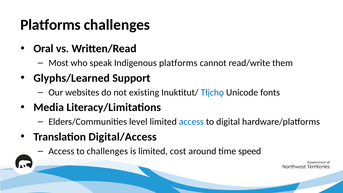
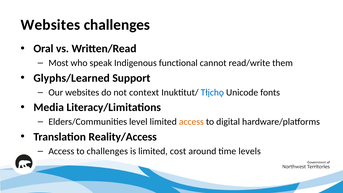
Platforms: Platforms -> Websites (50, 25)
Indigenous platforms: platforms -> functional (178, 63)
existing: existing -> context (144, 92)
access colour: blue -> orange (191, 122)
Digital/Access: Digital/Access -> Reality/Access (123, 137)
speed: speed -> levels (250, 151)
